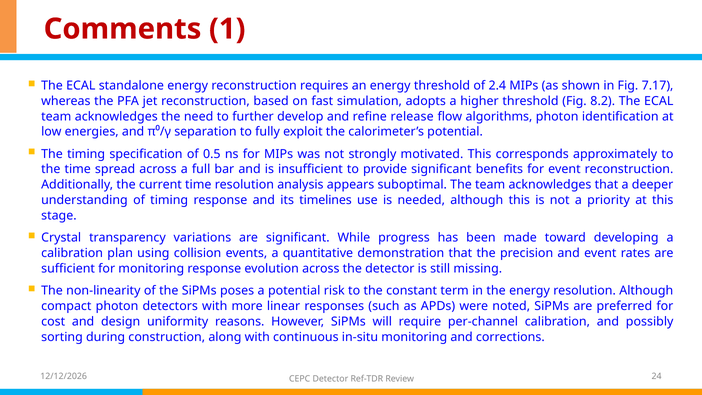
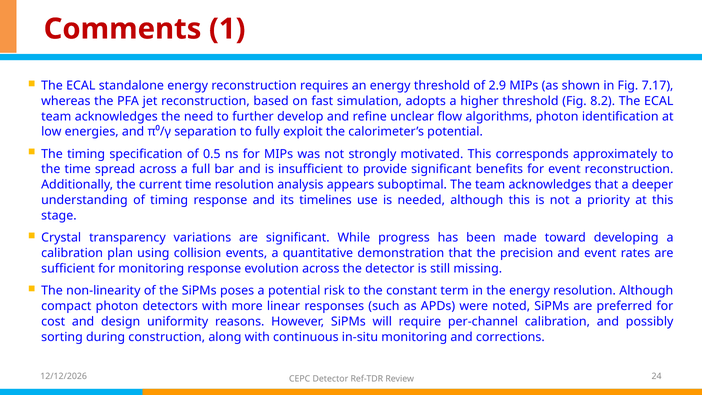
2.4: 2.4 -> 2.9 (497, 86)
release: release -> unclear (412, 116)
